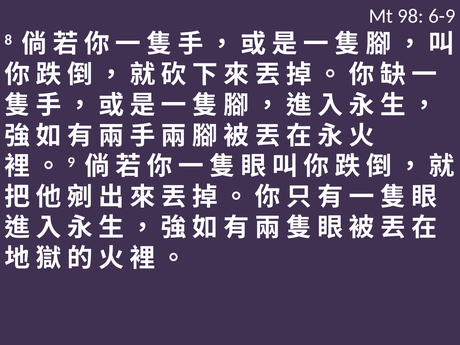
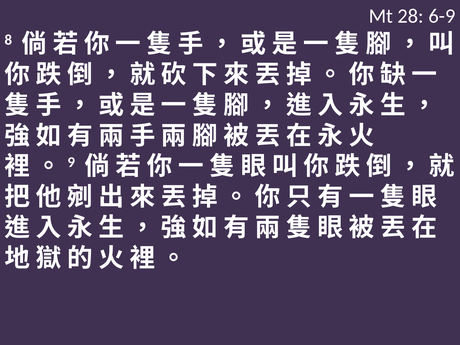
98: 98 -> 28 (411, 16)
